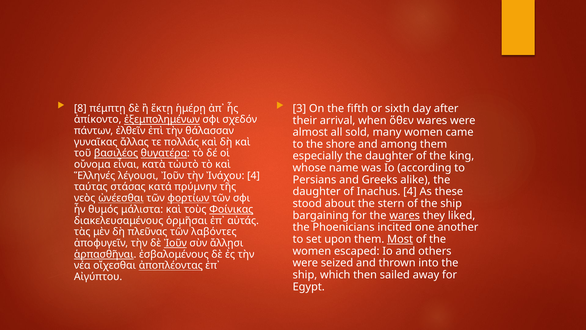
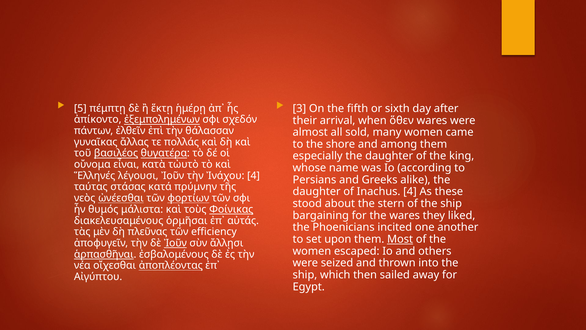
8: 8 -> 5 (80, 108)
wares underline: present -> none (405, 215)
λαβόντες: λαβόντες -> efficiency (214, 232)
